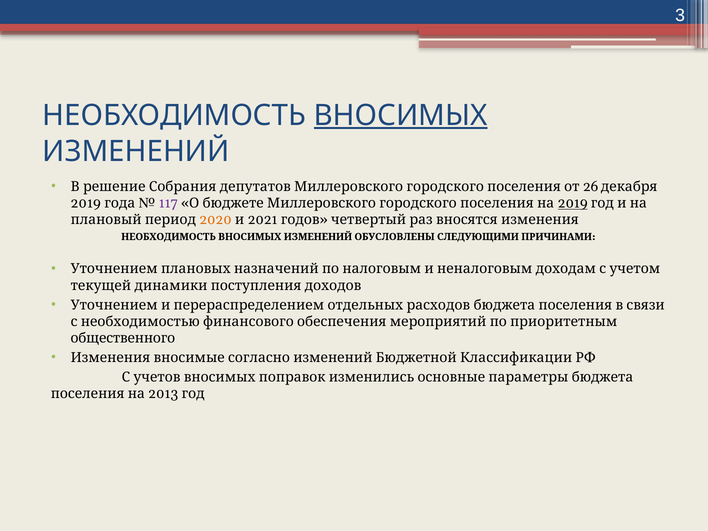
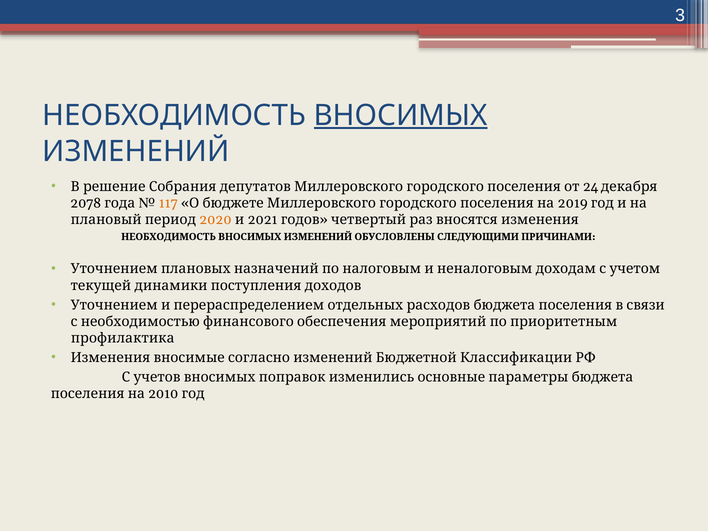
26: 26 -> 24 (591, 187)
2019: 2019 -> 2078 (86, 203)
117 colour: purple -> orange (168, 203)
2019 underline: present -> none (573, 203)
общественного: общественного -> профилактика (123, 338)
2013: 2013 -> 2010 (163, 394)
